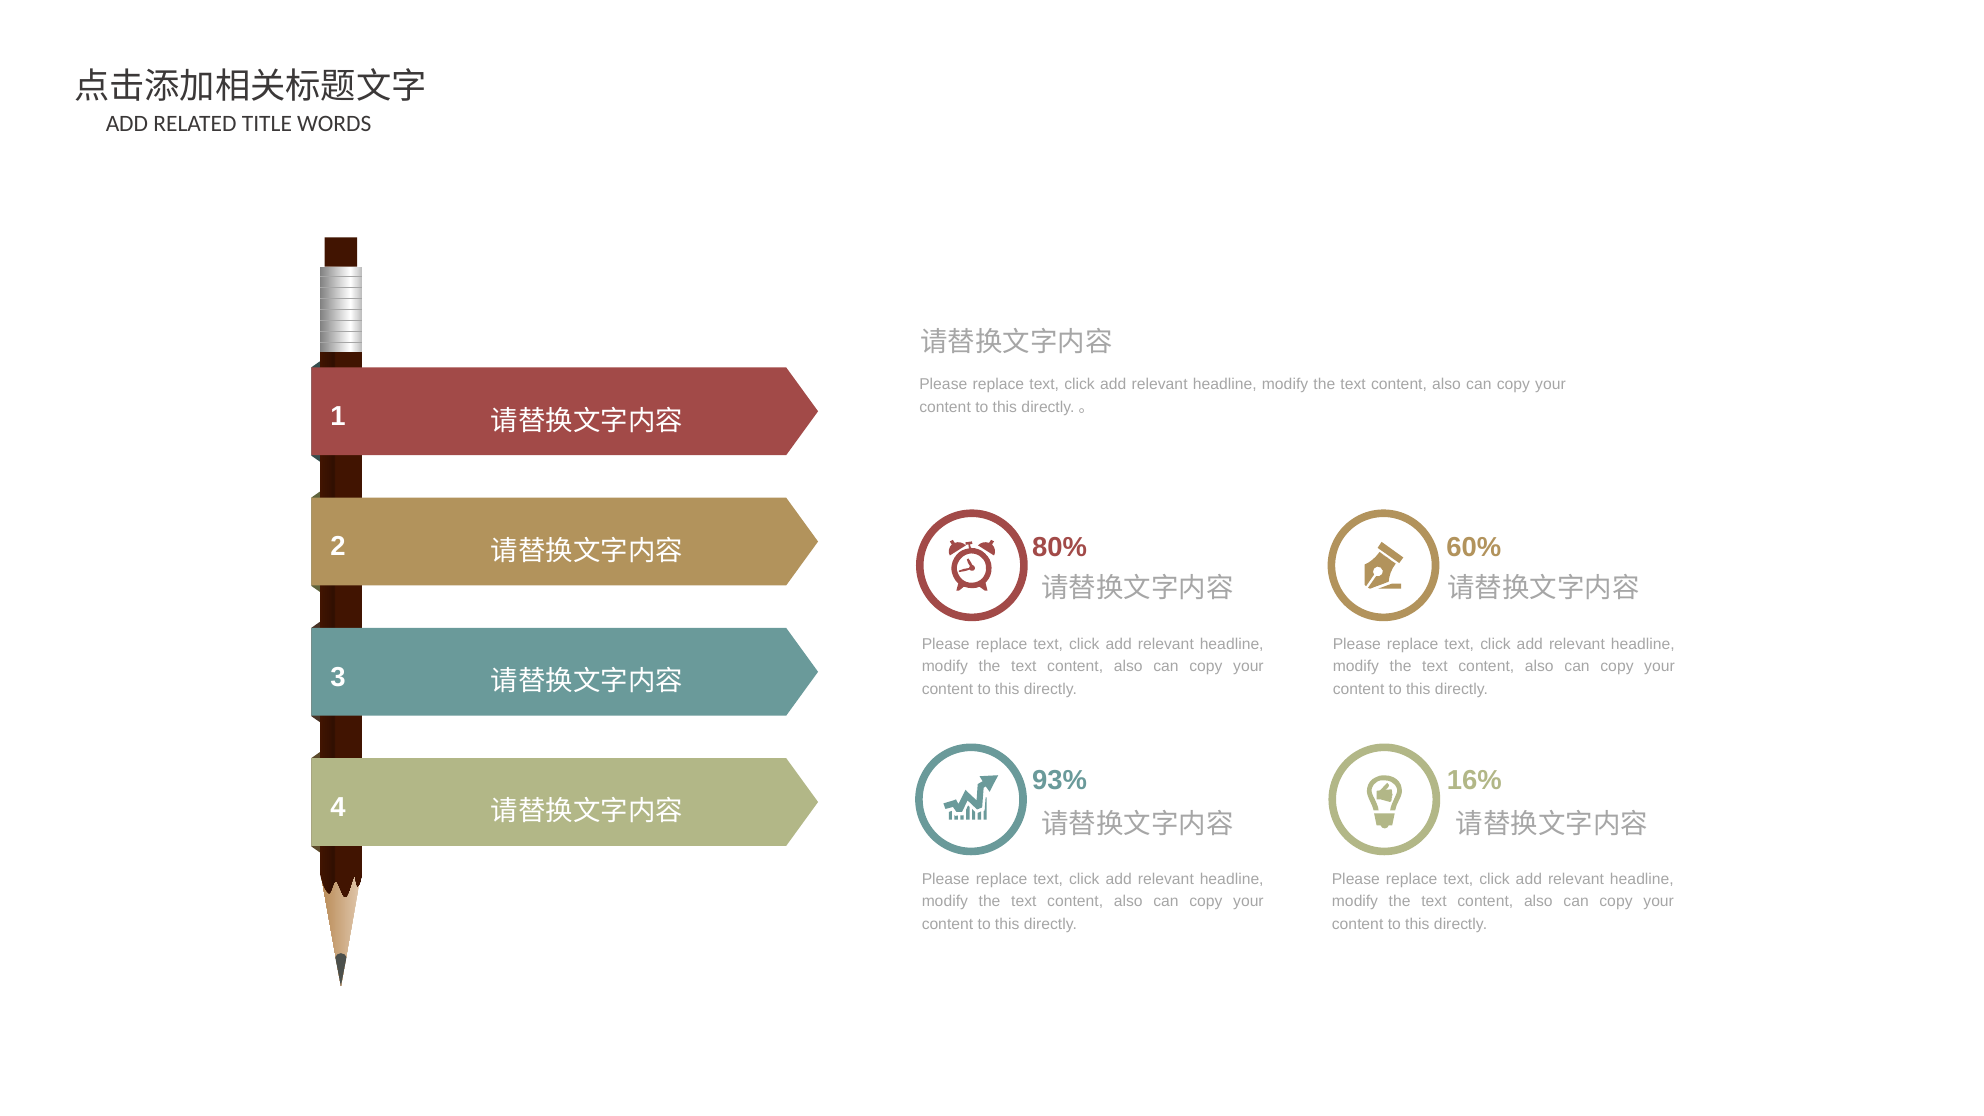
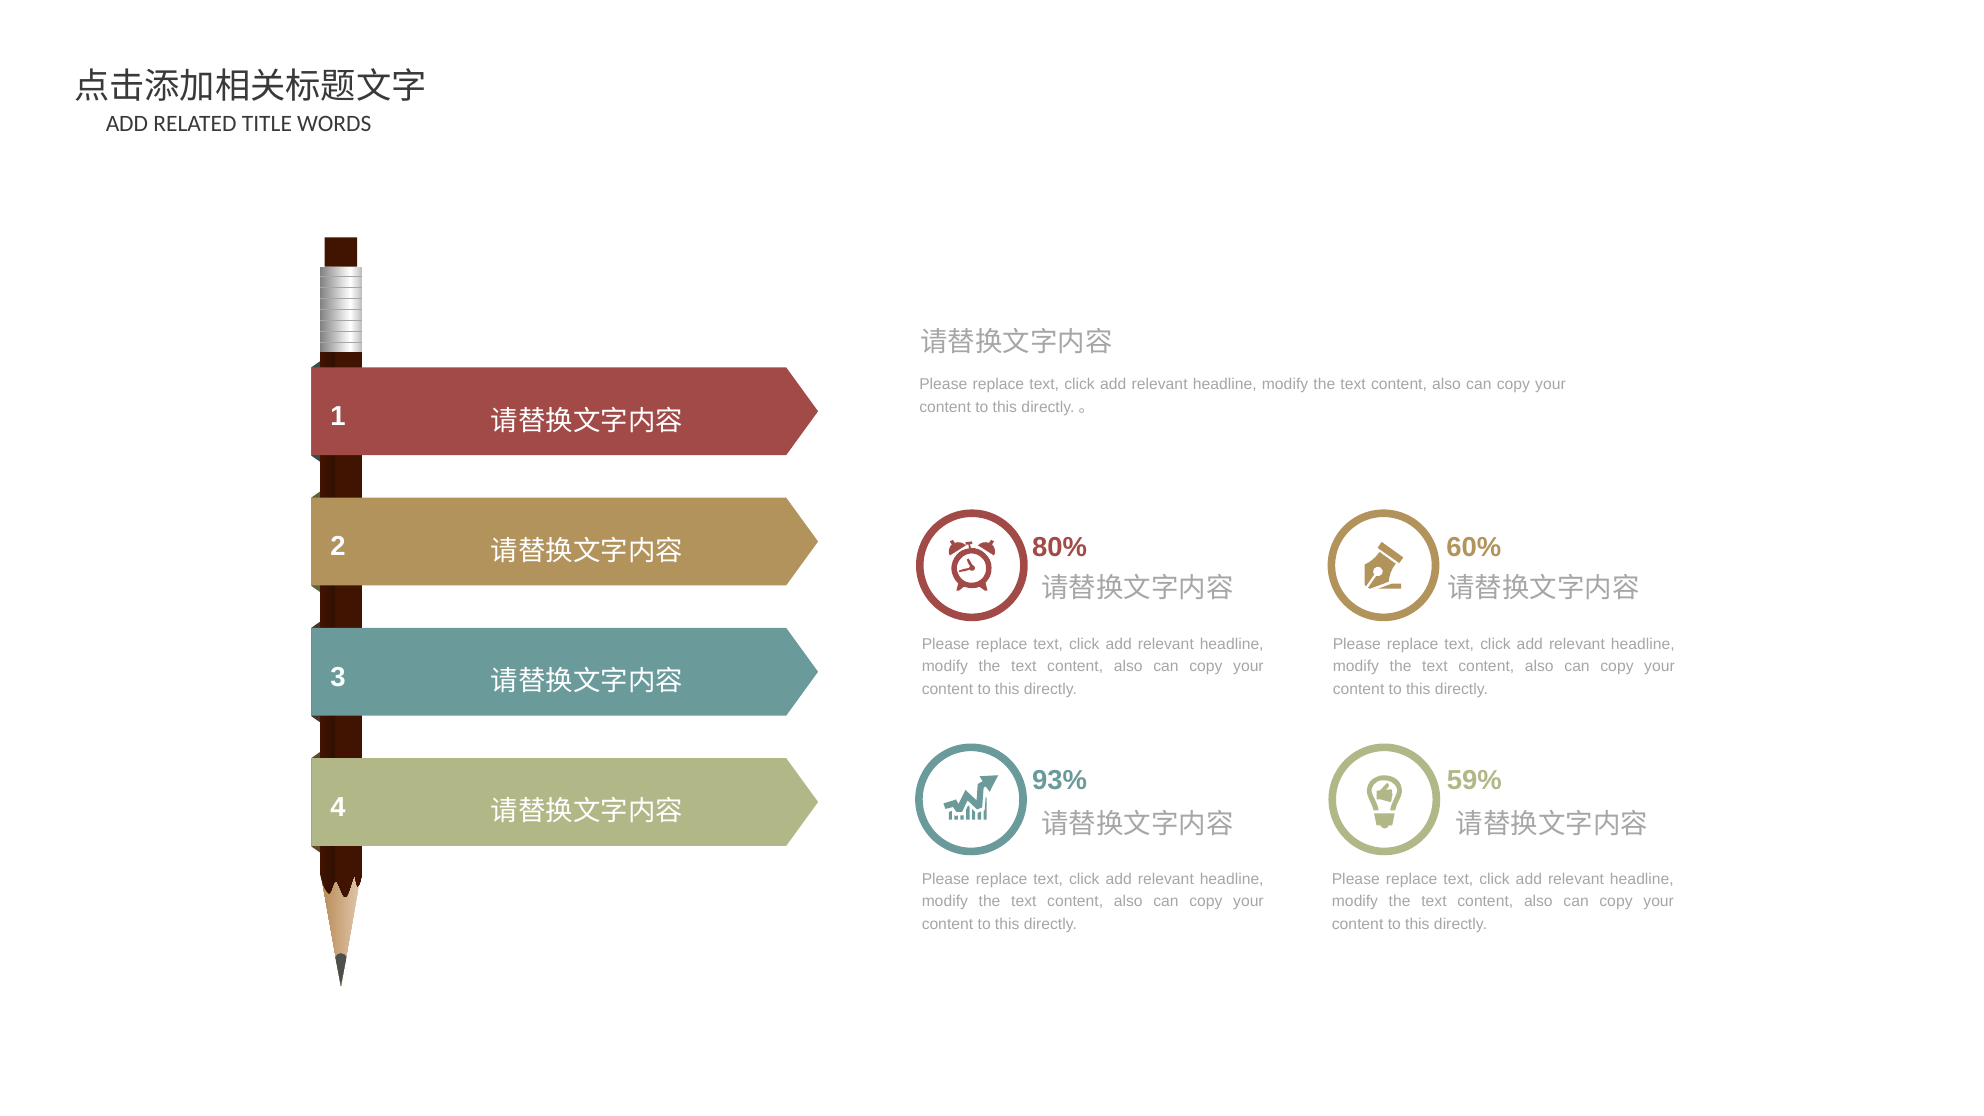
16%: 16% -> 59% (1474, 780)
